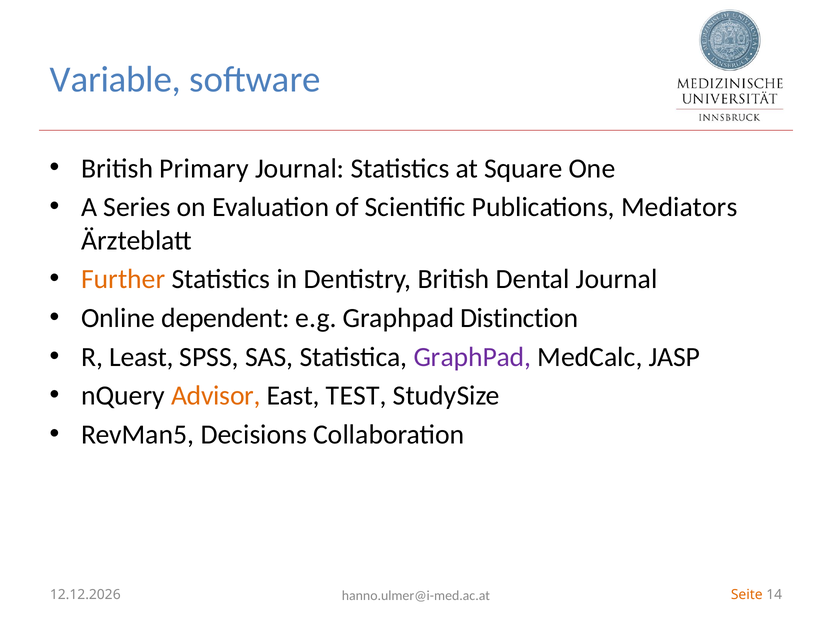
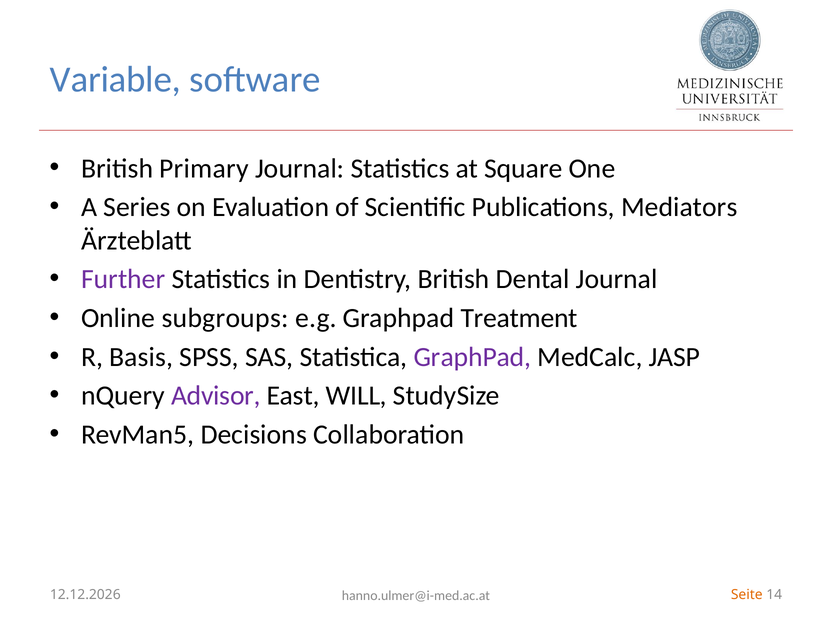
Further colour: orange -> purple (123, 279)
dependent: dependent -> subgroups (225, 318)
Distinction: Distinction -> Treatment (519, 318)
Least: Least -> Basis (141, 357)
Advisor colour: orange -> purple (216, 396)
TEST: TEST -> WILL (356, 396)
